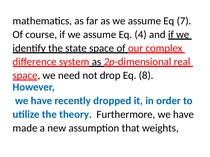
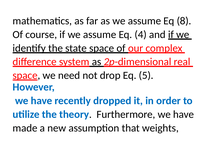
7: 7 -> 8 (184, 21)
8: 8 -> 5 (146, 76)
